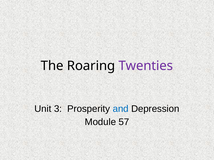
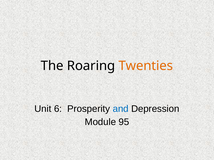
Twenties colour: purple -> orange (146, 66)
3: 3 -> 6 (58, 109)
57: 57 -> 95 (124, 122)
